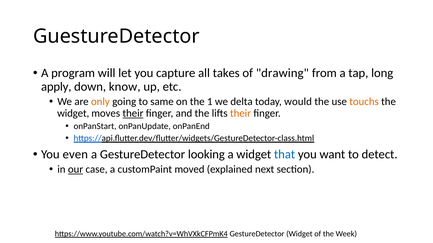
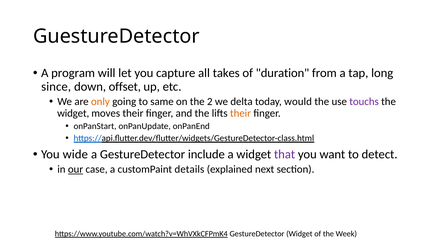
drawing: drawing -> duration (282, 73)
apply: apply -> since (56, 87)
know: know -> offset (125, 87)
1: 1 -> 2 (210, 102)
touchs colour: orange -> purple (364, 102)
their underline: present -> none (133, 113)
even: even -> wide (75, 155)
looking: looking -> include (206, 155)
that colour: blue -> purple (285, 155)
moved: moved -> details (189, 170)
